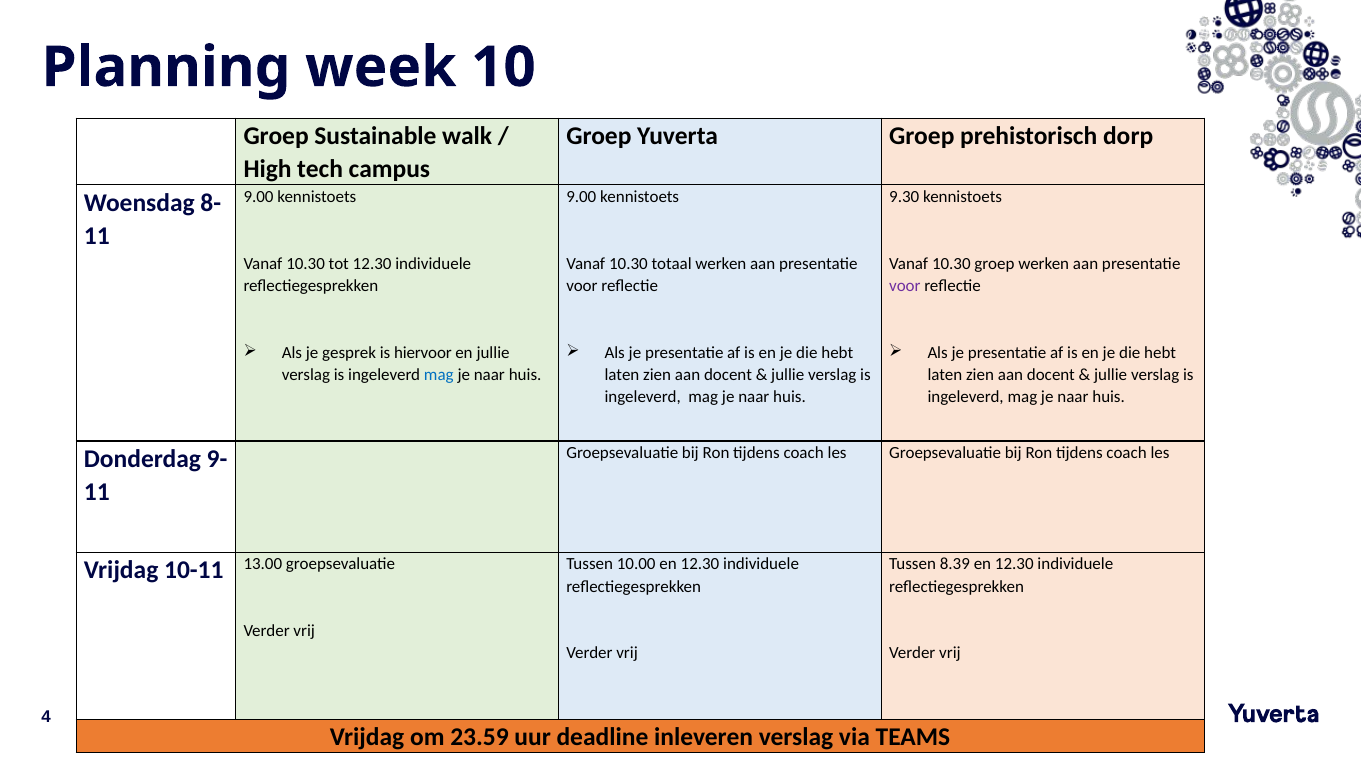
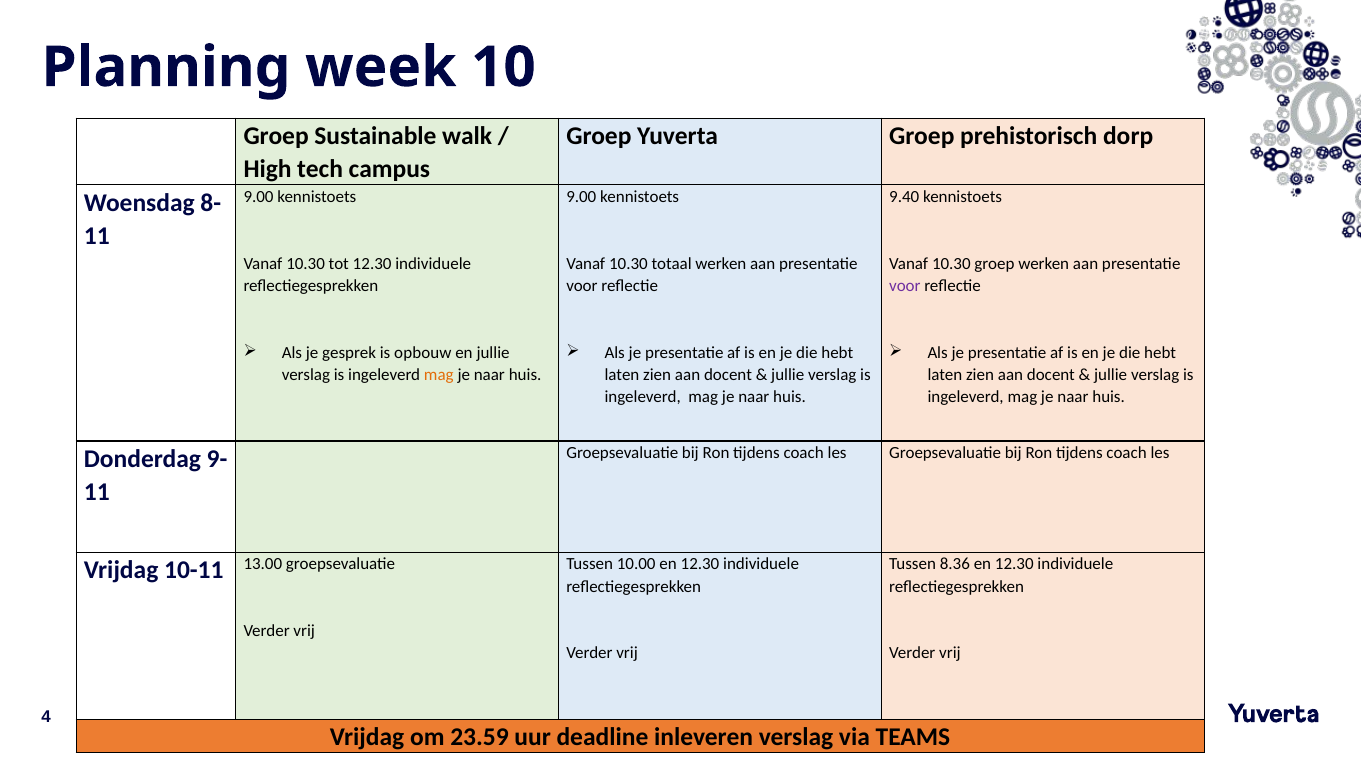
9.30: 9.30 -> 9.40 (904, 197)
hiervoor: hiervoor -> opbouw (423, 353)
mag colour: blue -> orange (439, 375)
8.39: 8.39 -> 8.36 (955, 565)
